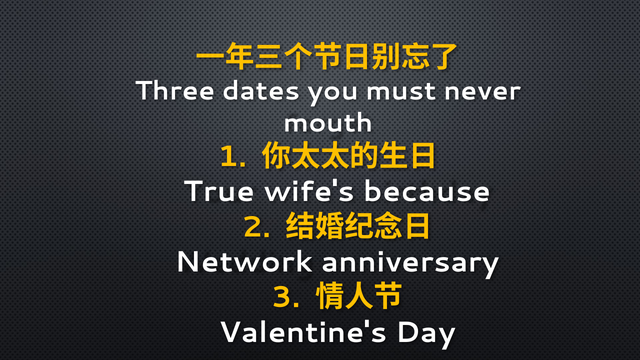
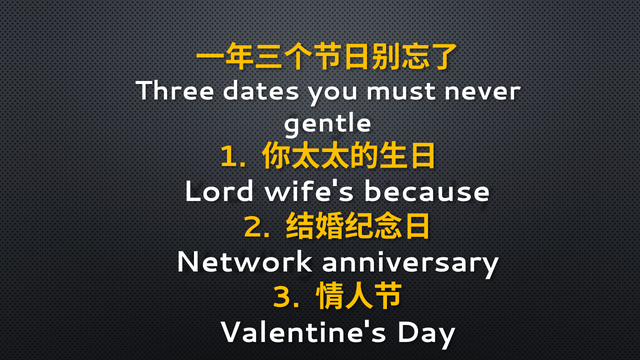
mouth: mouth -> gentle (328, 123)
True: True -> Lord (219, 192)
